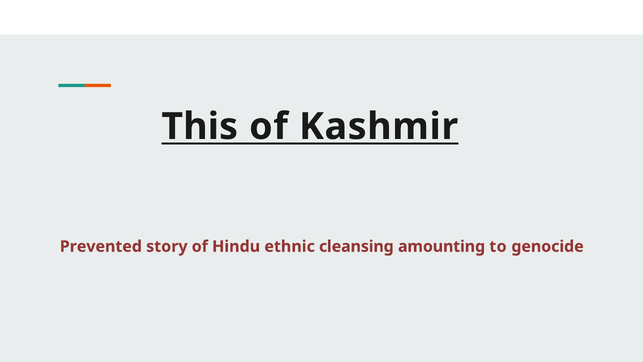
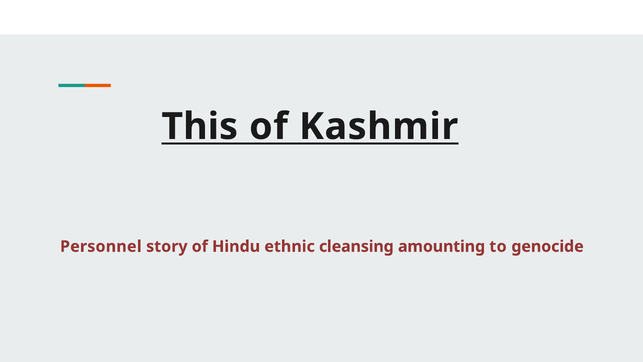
Prevented: Prevented -> Personnel (101, 246)
